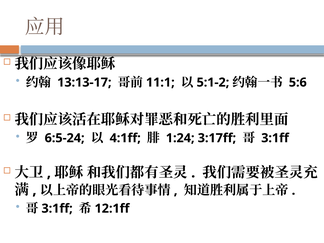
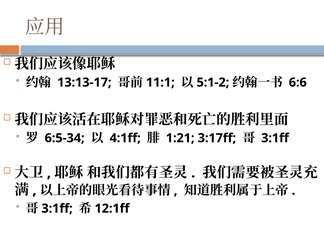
5:6: 5:6 -> 6:6 (298, 82)
6:5-24: 6:5-24 -> 6:5-34 (65, 138)
1:24: 1:24 -> 1:21 (180, 138)
